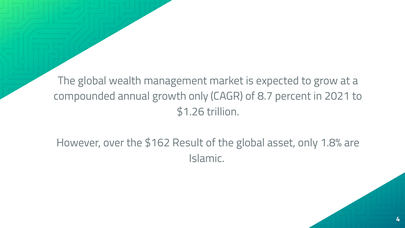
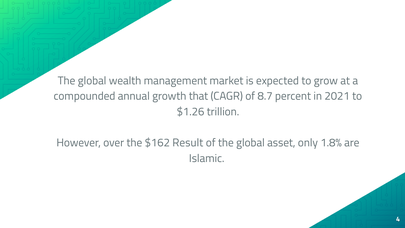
growth only: only -> that (199, 96)
